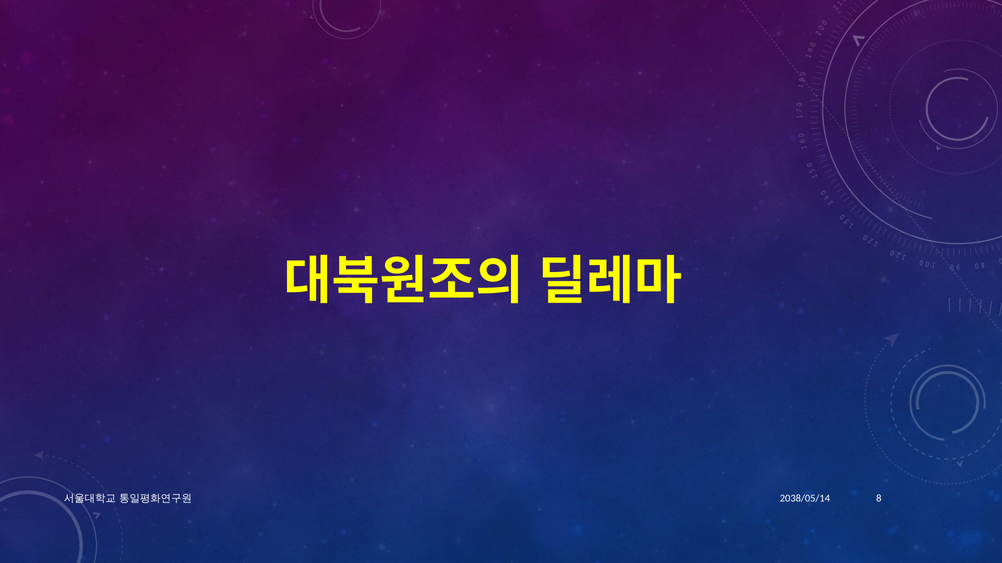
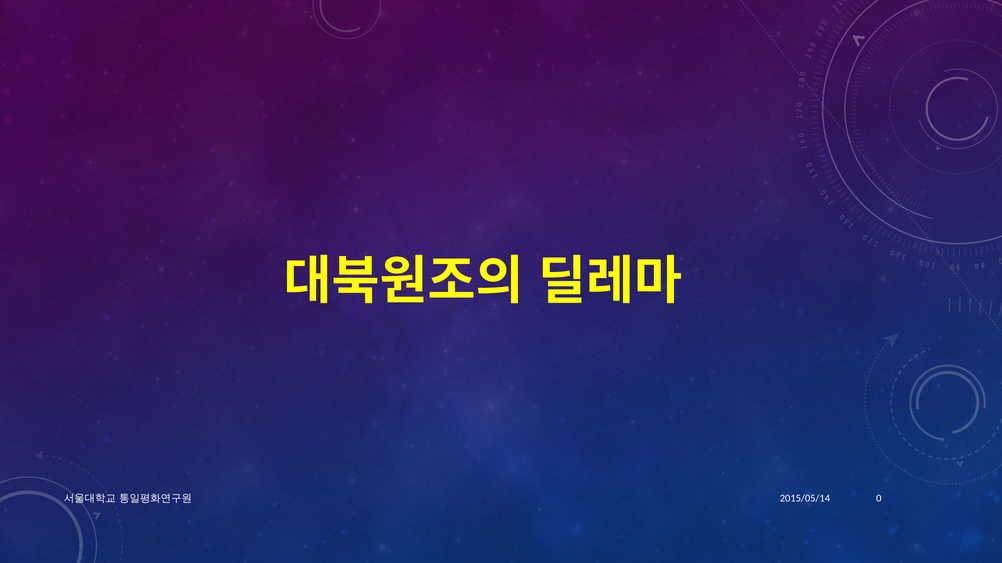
2038/05/14: 2038/05/14 -> 2015/05/14 (805, 499)
8: 8 -> 0 (879, 499)
